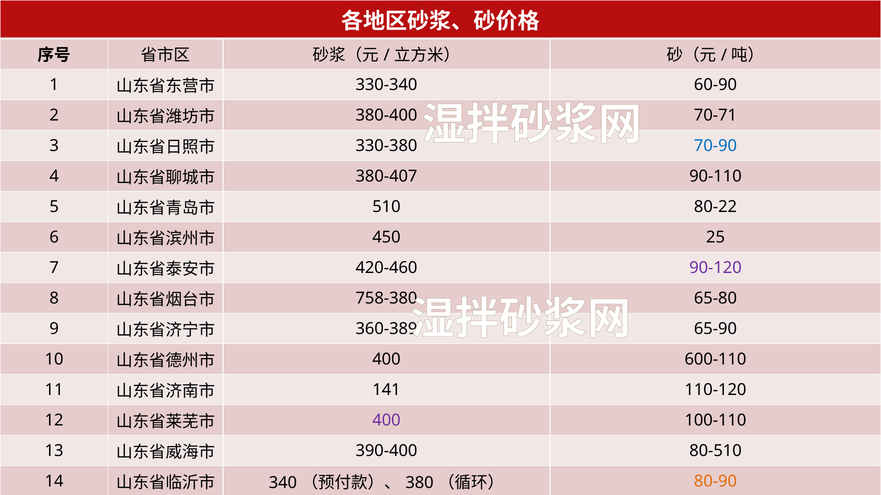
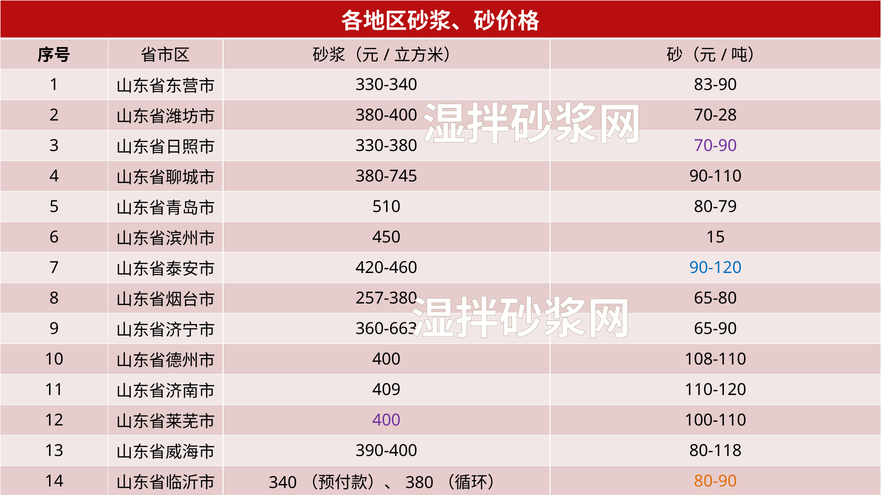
60-90: 60-90 -> 83-90 (715, 85)
70-71: 70-71 -> 70-28 (715, 115)
70-90 colour: blue -> purple (715, 146)
380-407: 380-407 -> 380-745 (386, 176)
80-22: 80-22 -> 80-79 (715, 207)
25: 25 -> 15 (716, 237)
90-120 colour: purple -> blue (715, 268)
758-380: 758-380 -> 257-380 (386, 298)
360-389: 360-389 -> 360-663 (386, 329)
600-110: 600-110 -> 108-110 (715, 360)
141: 141 -> 409 (387, 390)
80-510: 80-510 -> 80-118 (715, 451)
